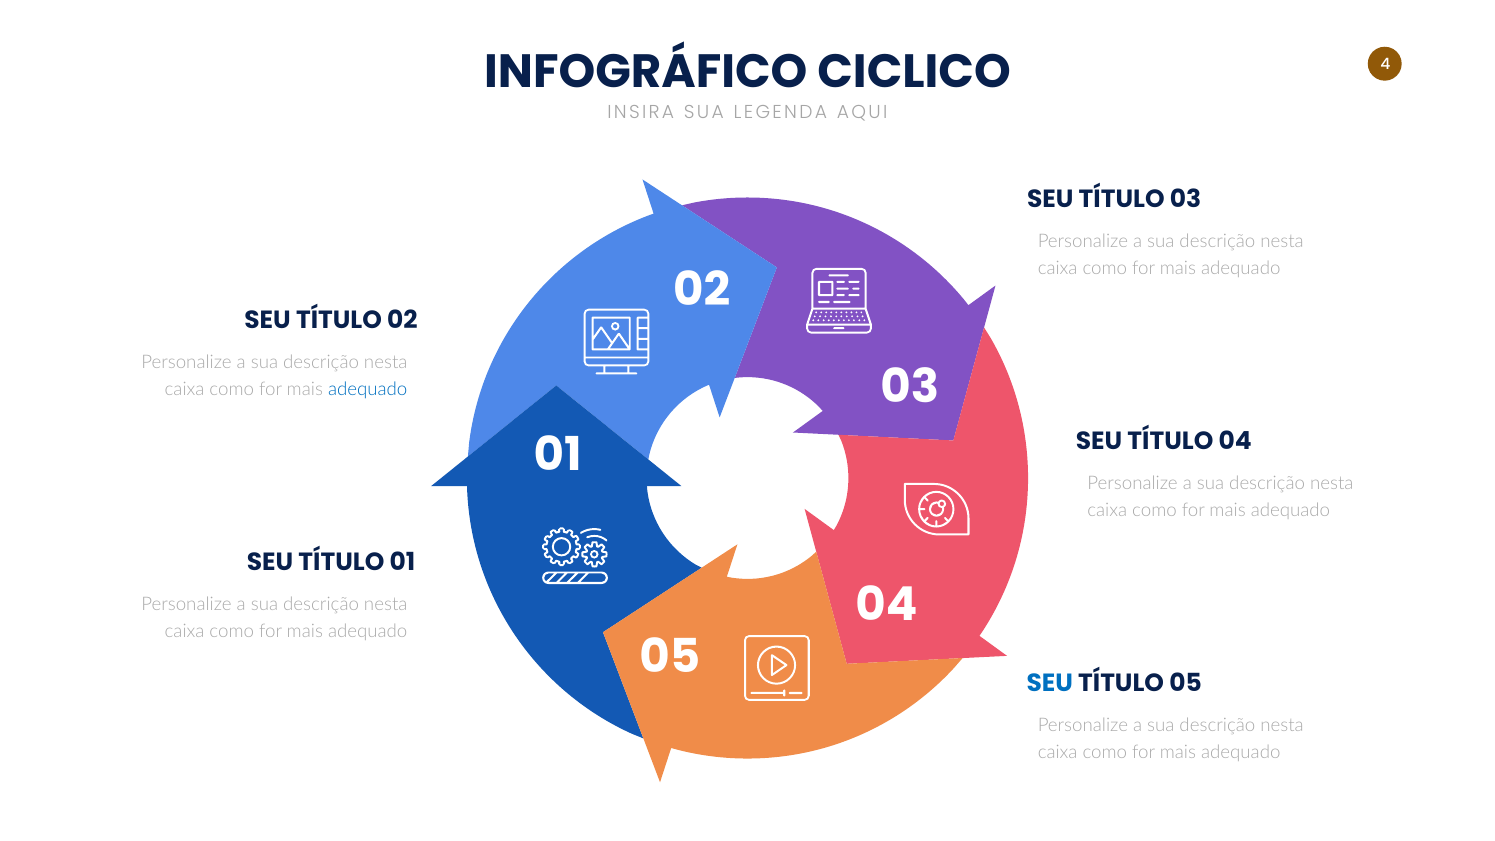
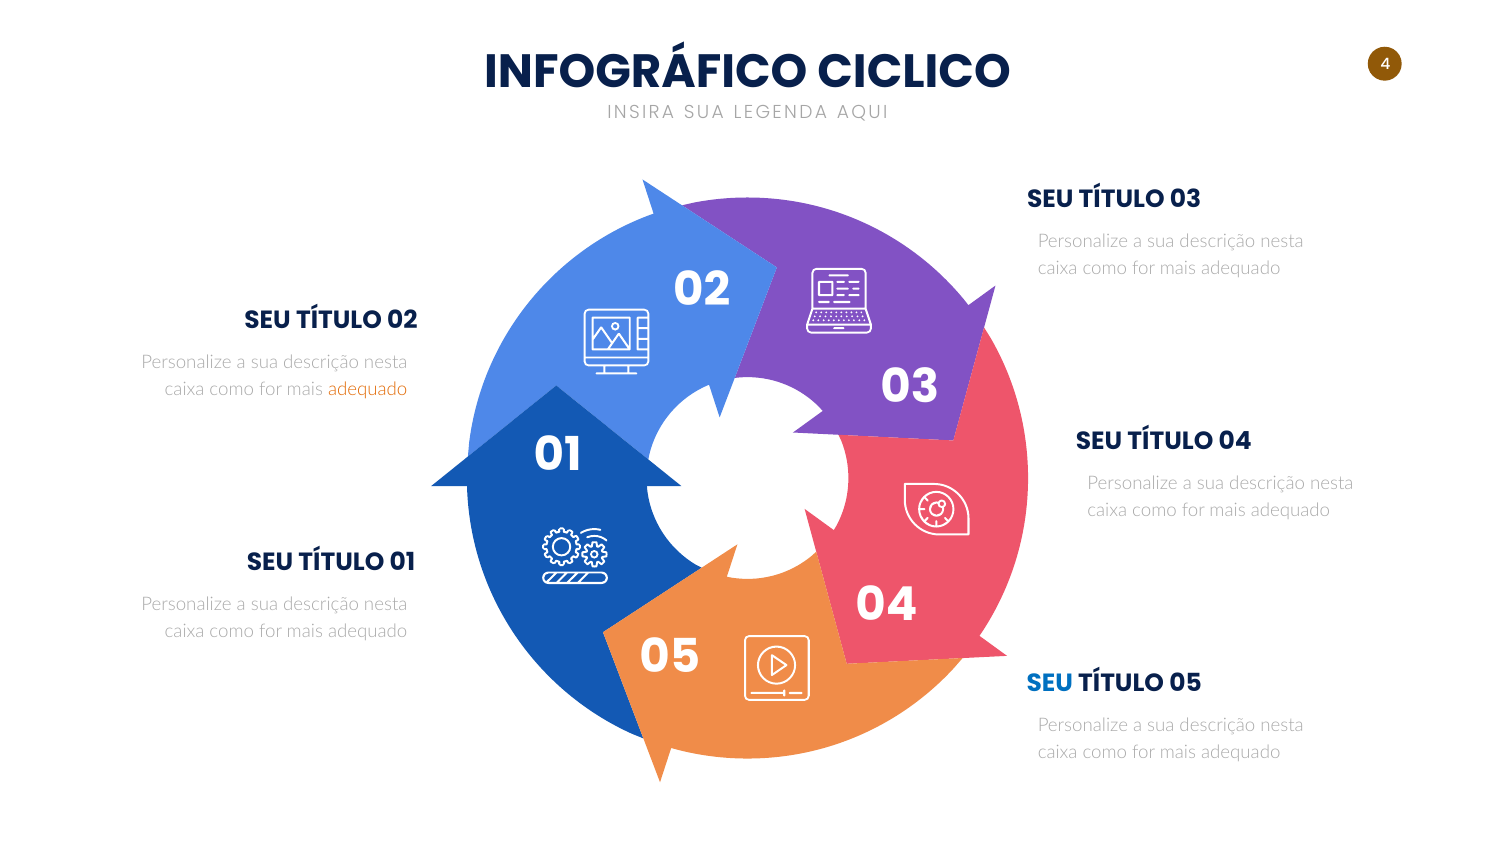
adequado colour: blue -> orange (368, 390)
